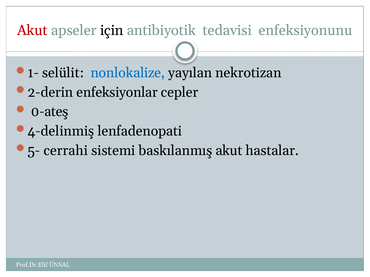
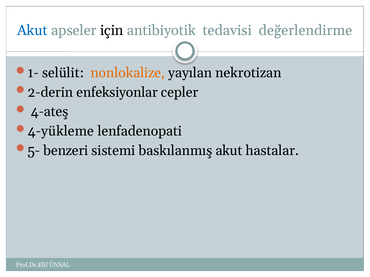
Akut colour: red -> blue (32, 30)
enfeksiyonunu: enfeksiyonunu -> değerlendirme (306, 30)
nonlokalize colour: blue -> orange (128, 73)
0-ateş: 0-ateş -> 4-ateş (50, 112)
4-delinmiş: 4-delinmiş -> 4-yükleme (61, 131)
cerrahi: cerrahi -> benzeri (66, 151)
